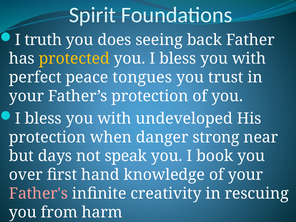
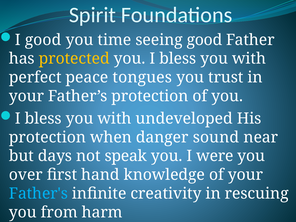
I truth: truth -> good (43, 40)
does: does -> time (114, 40)
seeing back: back -> good (204, 40)
strong: strong -> sound (216, 137)
book: book -> were (215, 156)
Father's colour: pink -> light blue (38, 194)
